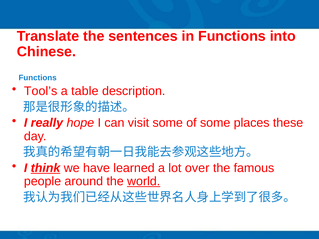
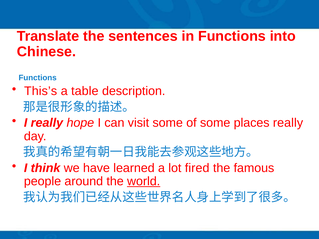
Tool’s: Tool’s -> This’s (41, 91)
places these: these -> really (288, 123)
think underline: present -> none (46, 168)
over: over -> fired (197, 168)
